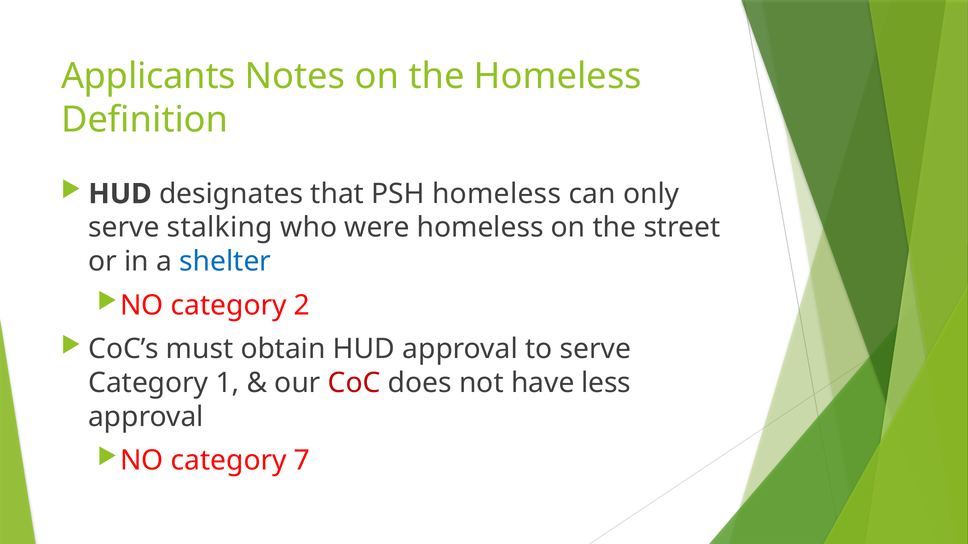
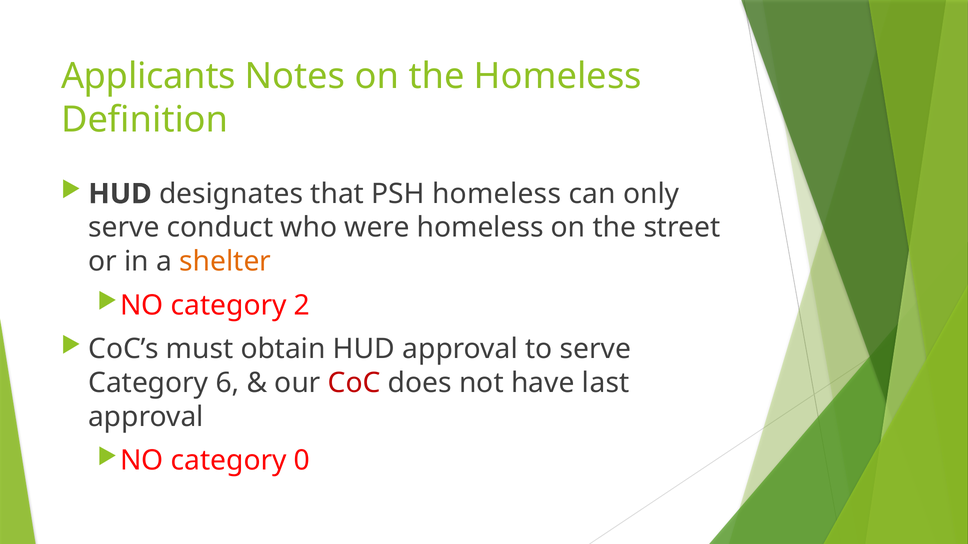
stalking: stalking -> conduct (220, 228)
shelter colour: blue -> orange (225, 262)
1: 1 -> 6 (227, 383)
less: less -> last (606, 383)
7: 7 -> 0 (302, 461)
